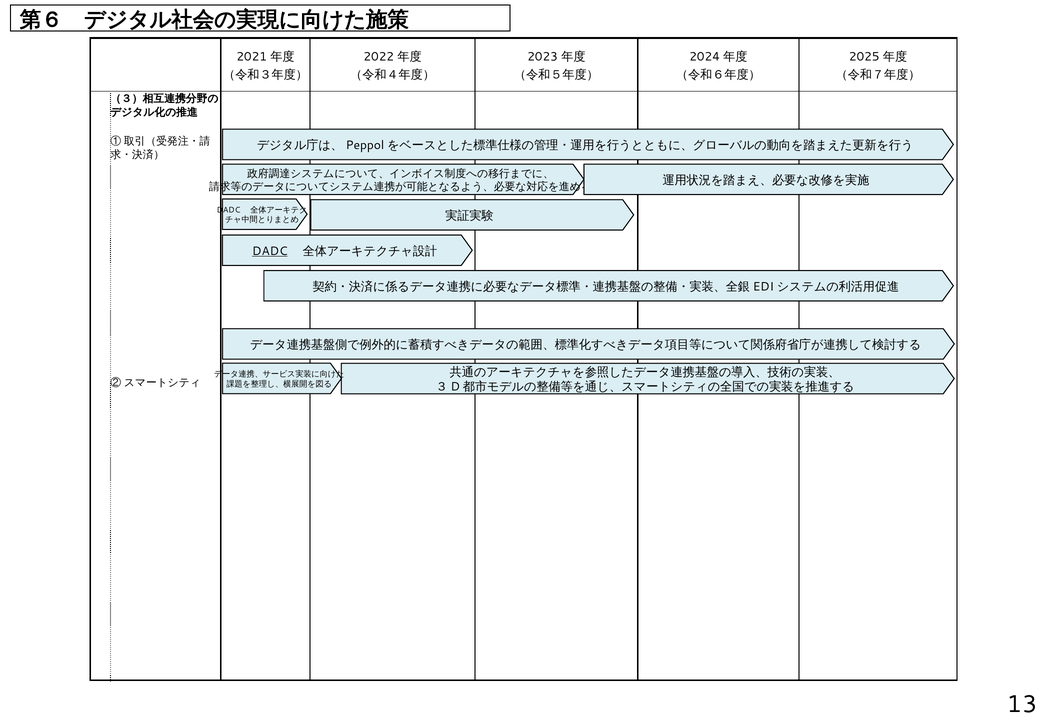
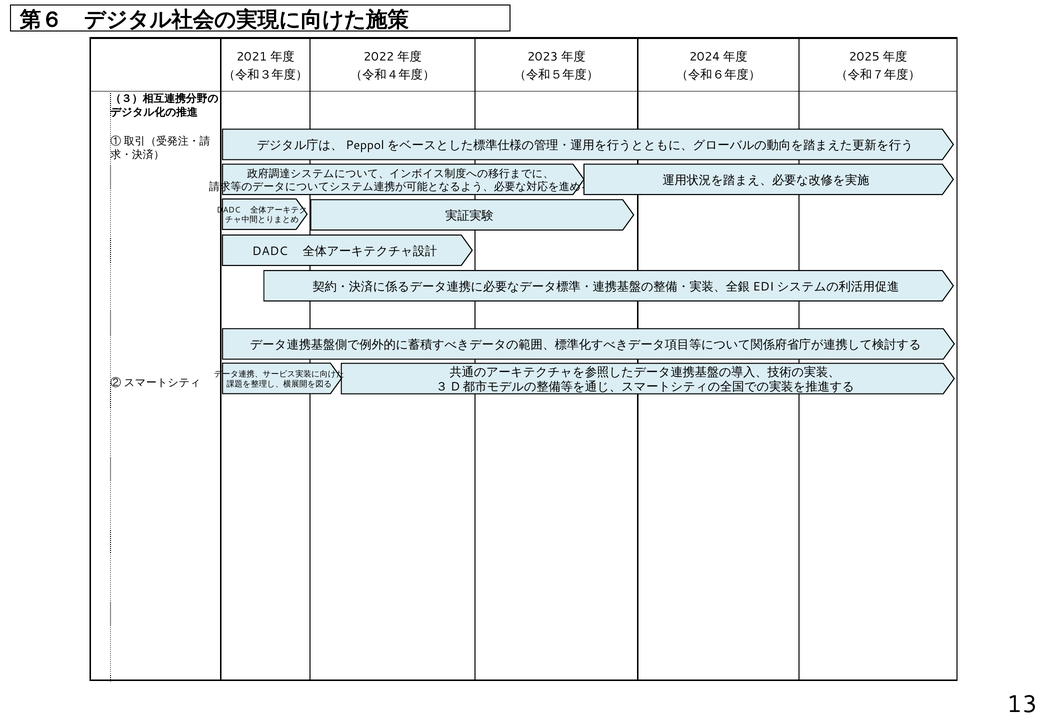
DADC underline: present -> none (270, 251)
